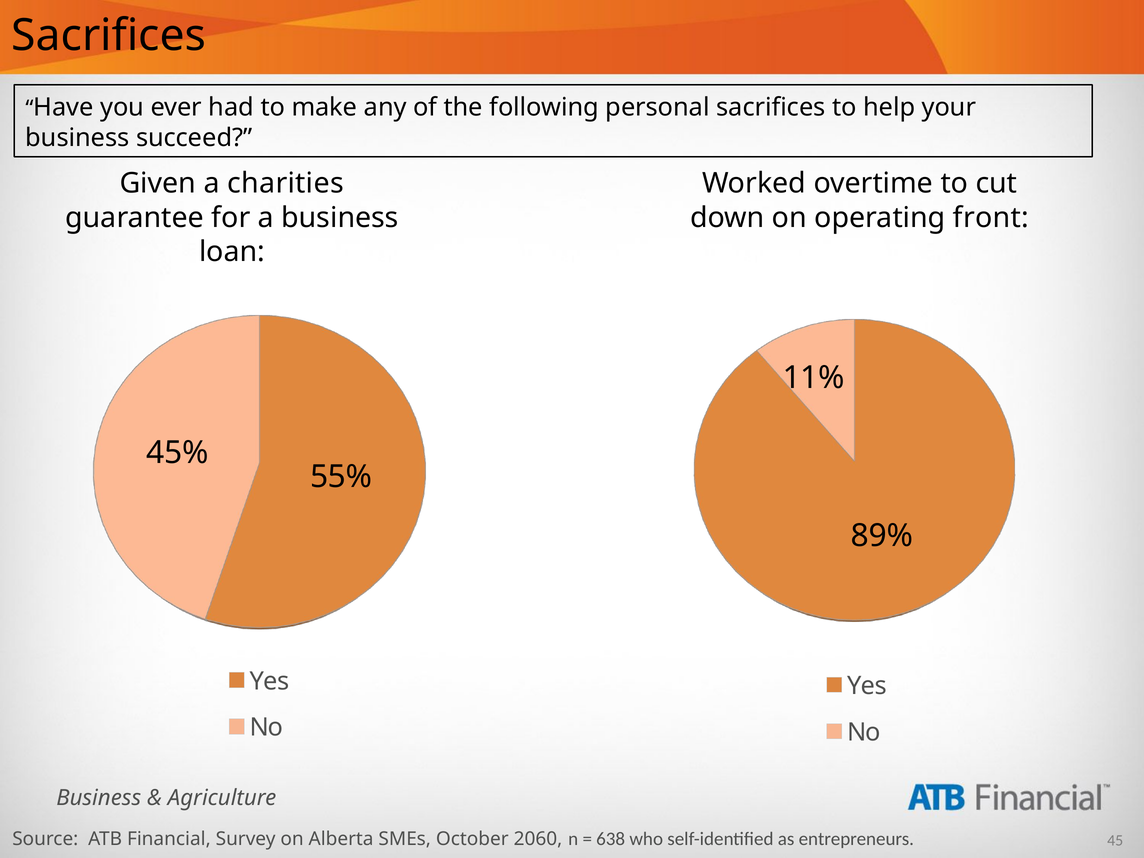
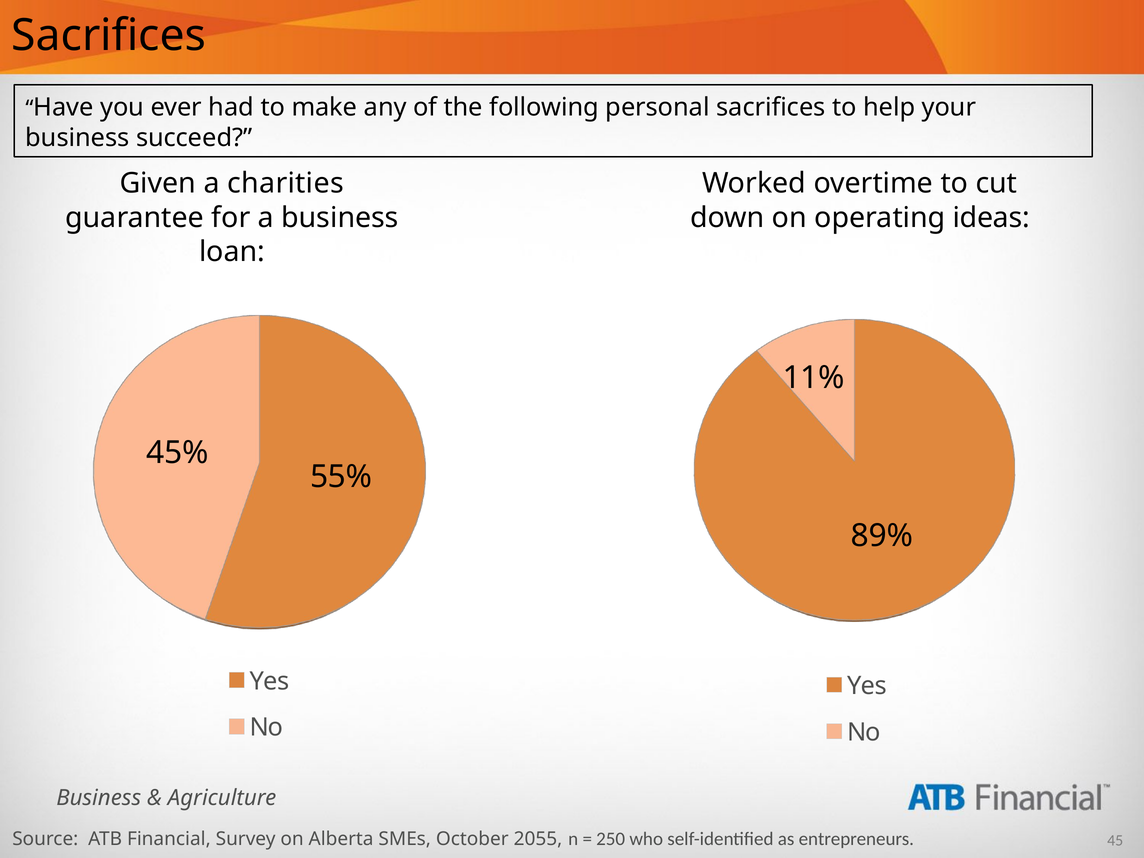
front: front -> ideas (991, 218)
2060: 2060 -> 2055 (538, 839)
638: 638 -> 250 (611, 839)
